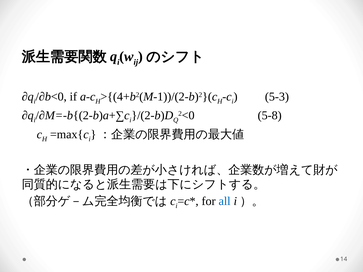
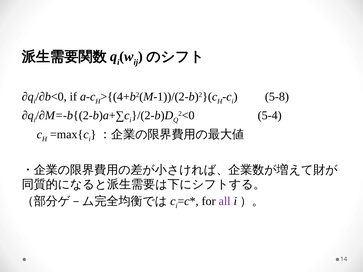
5-3: 5-3 -> 5-8 (277, 97)
5-8: 5-8 -> 5-4 (270, 116)
all colour: blue -> purple (225, 201)
